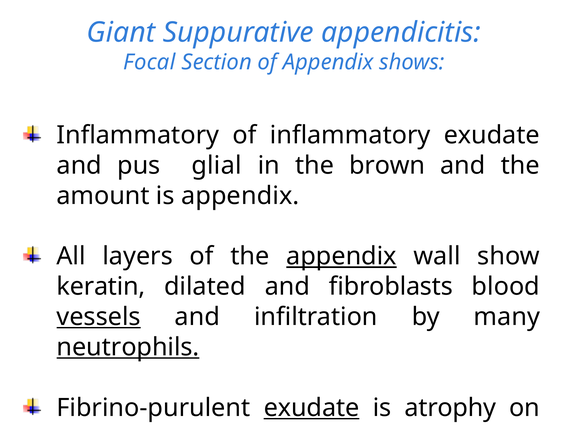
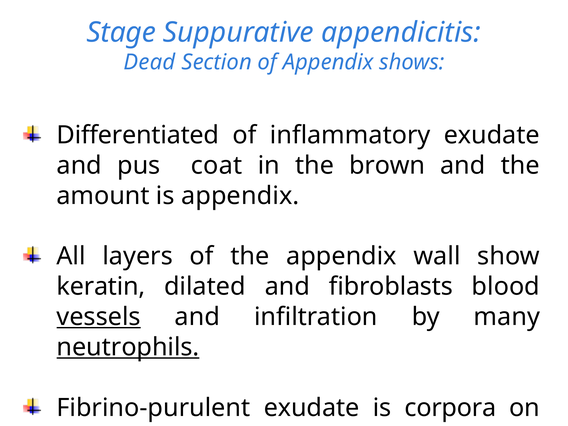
Giant: Giant -> Stage (121, 32)
Focal: Focal -> Dead (149, 62)
Inflammatory: Inflammatory -> Differentiated (138, 135)
glial: glial -> coat (217, 165)
appendix underline: present -> none (341, 256)
exudate underline: present -> none (312, 408)
atrophy: atrophy -> corpora (450, 408)
